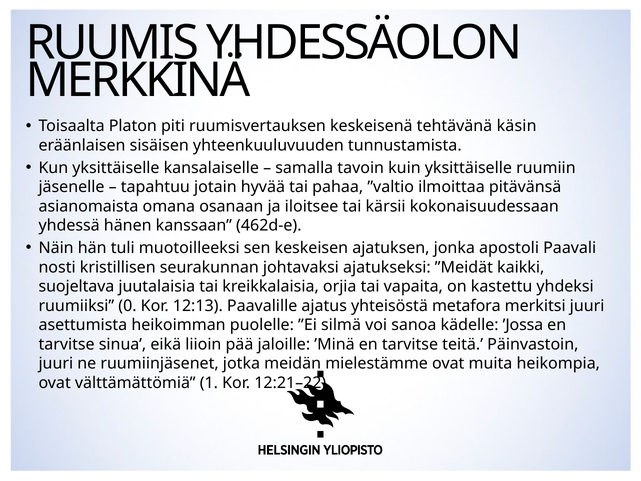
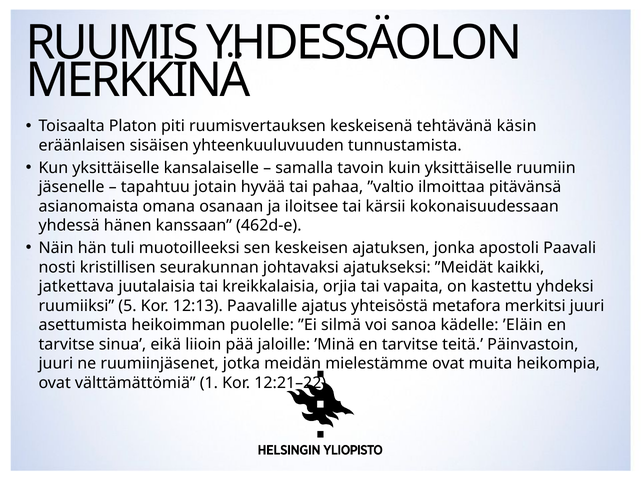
suojeltava: suojeltava -> jatkettava (76, 286)
0: 0 -> 5 (127, 306)
’Jossa: ’Jossa -> ’Eläin (523, 325)
